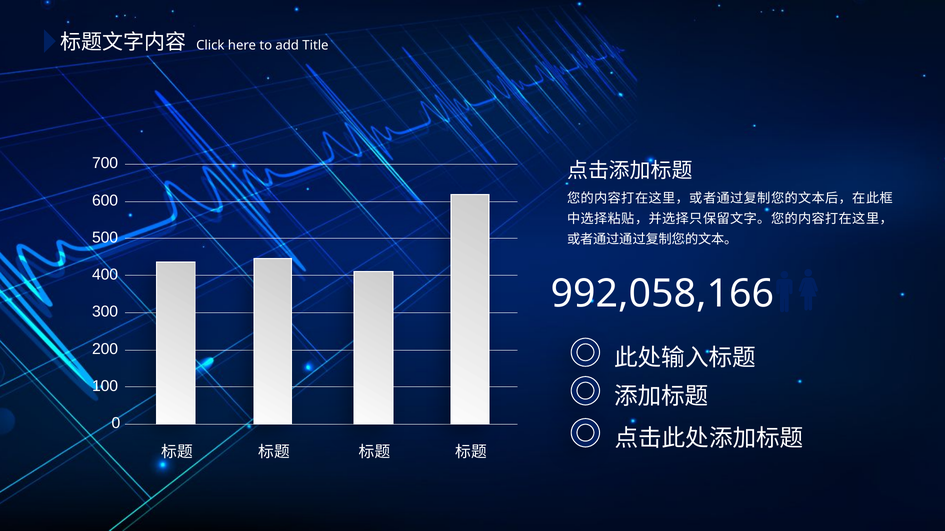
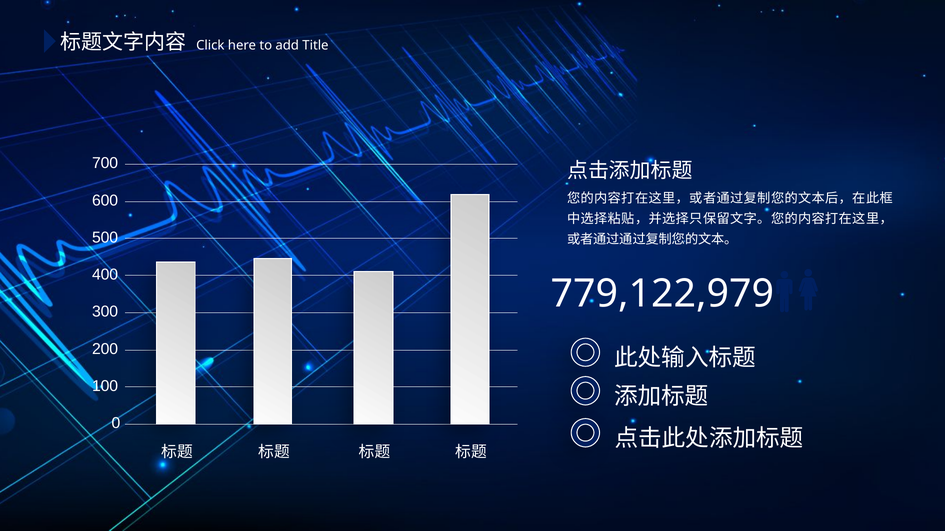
992,058,166: 992,058,166 -> 779,122,979 (663, 294)
